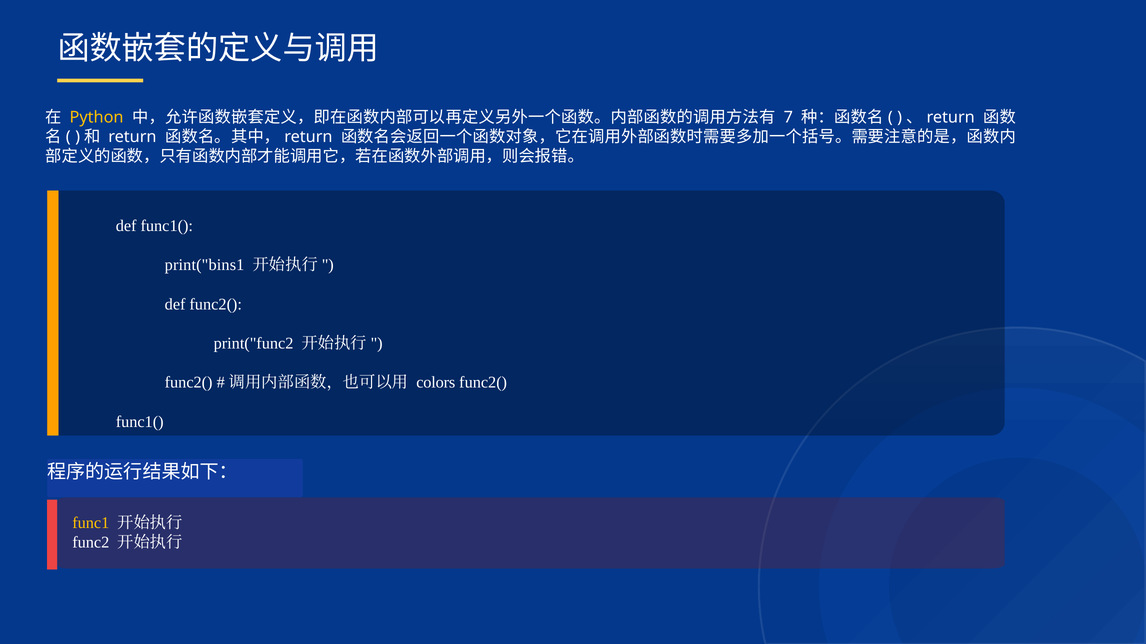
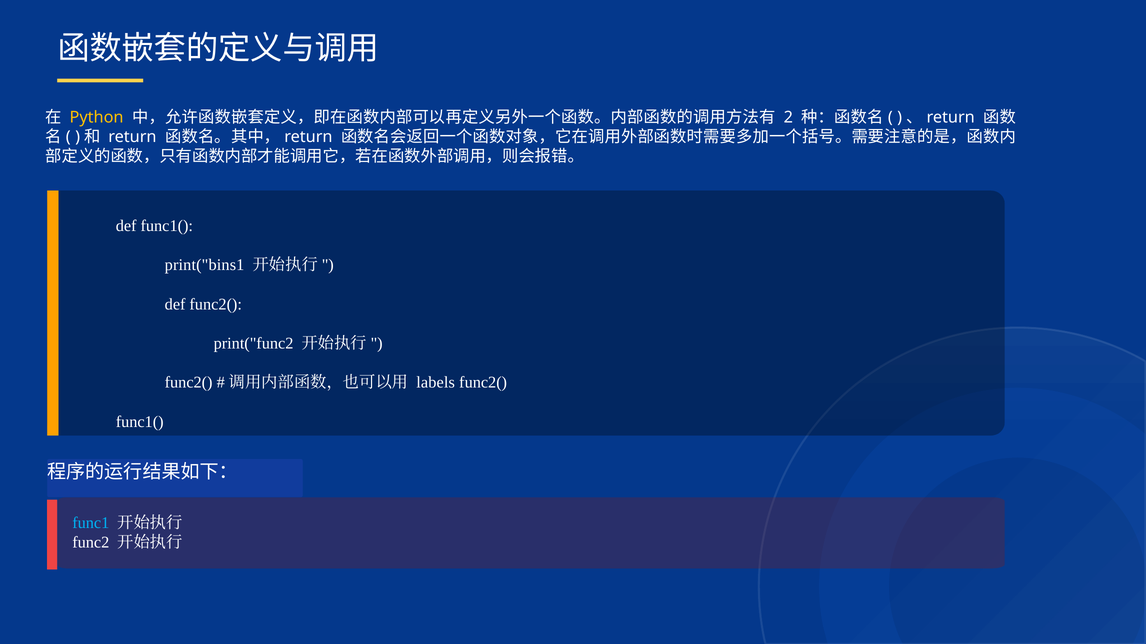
7: 7 -> 2 (788, 117)
colors: colors -> labels (436, 383)
func1 colour: yellow -> light blue (91, 523)
